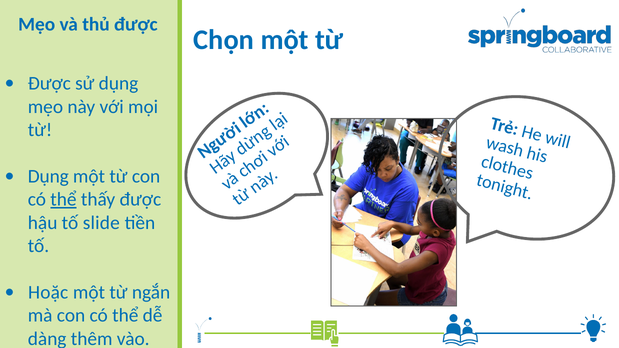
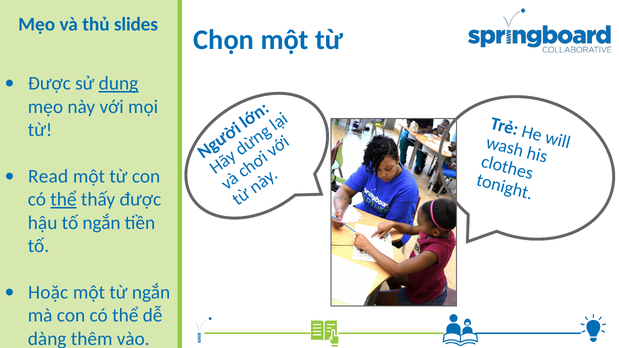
thủ được: được -> slides (136, 24)
dụng underline: none -> present (118, 84)
Dụng: Dụng -> Read (48, 176)
tố slide: slide -> ngắn (102, 223)
